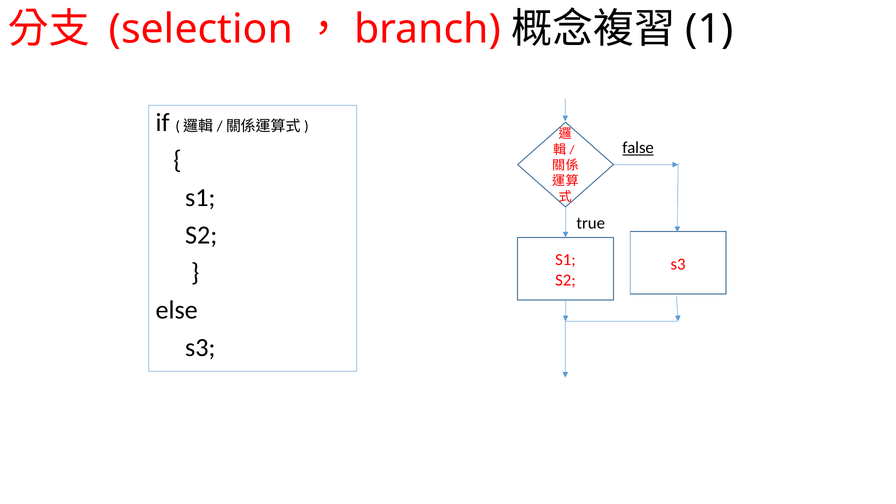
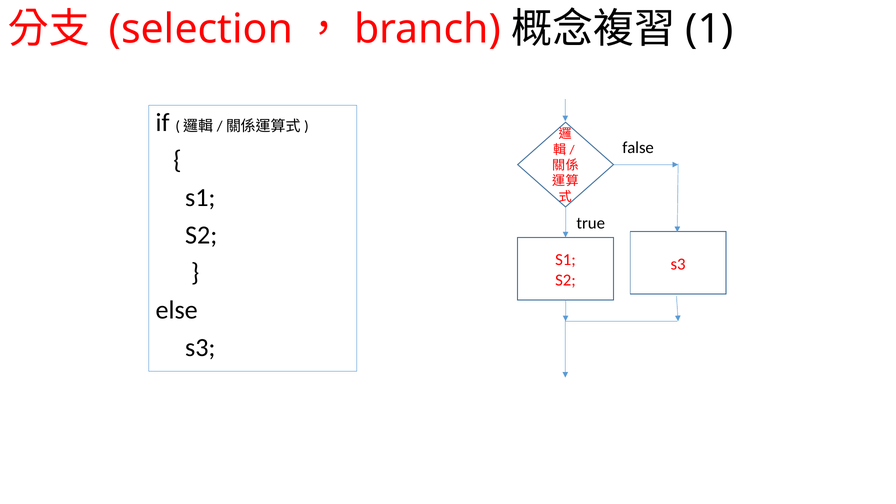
false underline: present -> none (638, 148)
